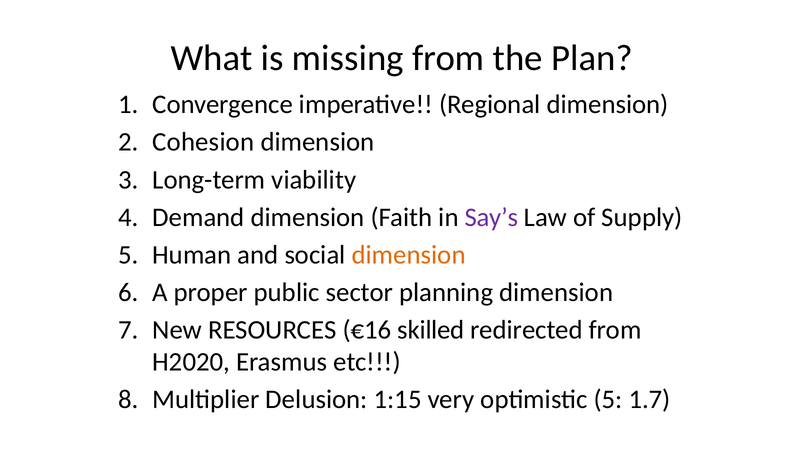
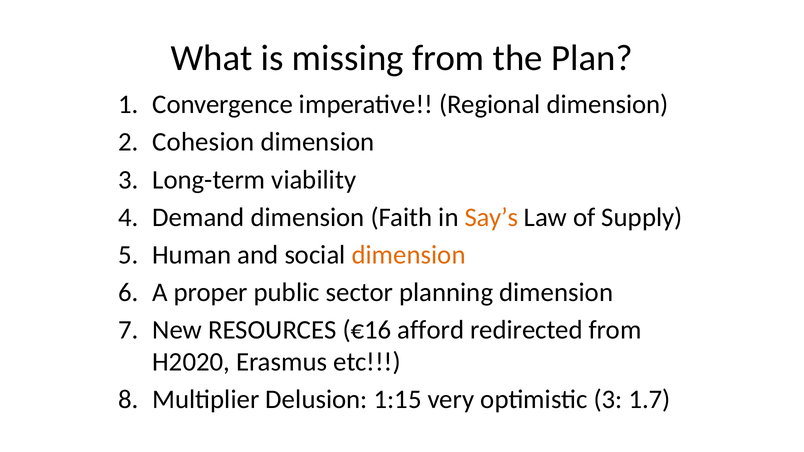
Say’s colour: purple -> orange (491, 217)
skilled: skilled -> afford (431, 330)
optimistic 5: 5 -> 3 (608, 400)
